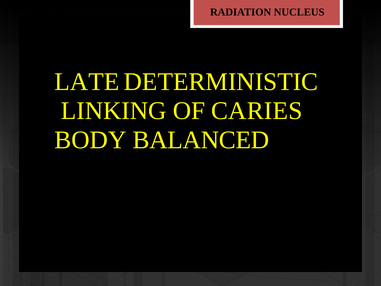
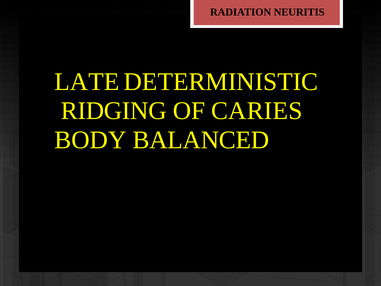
NUCLEUS: NUCLEUS -> NEURITIS (299, 12)
LINKING: LINKING -> RIDGING (114, 111)
